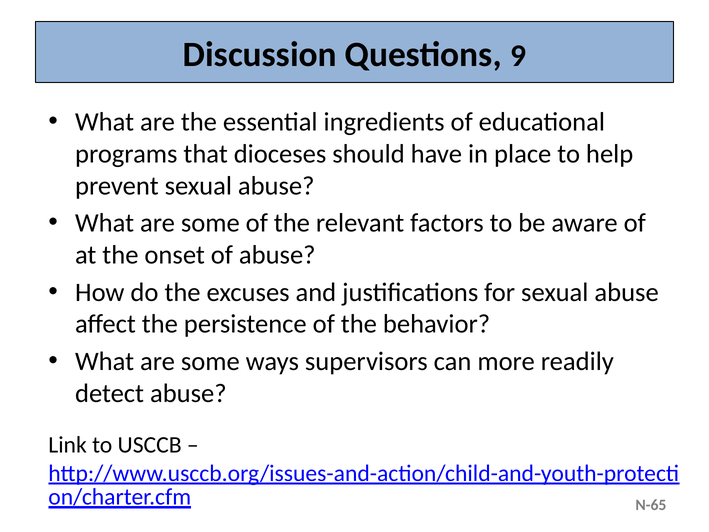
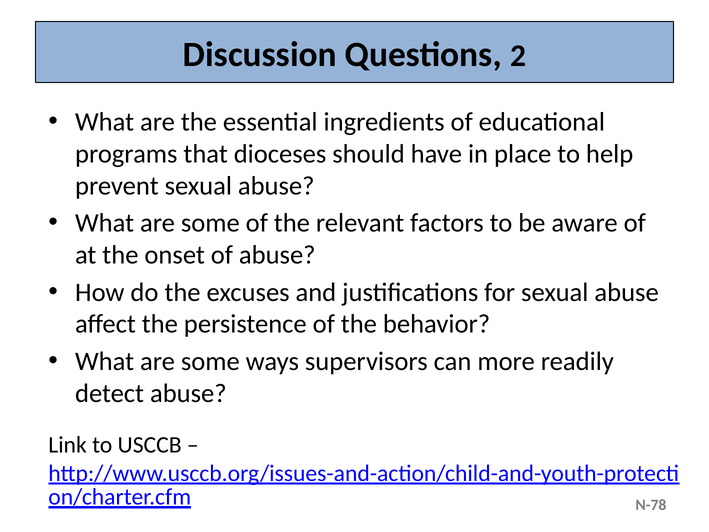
9: 9 -> 2 (518, 56)
N-65: N-65 -> N-78 (651, 505)
